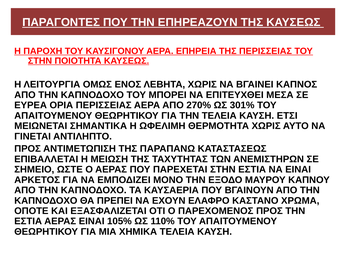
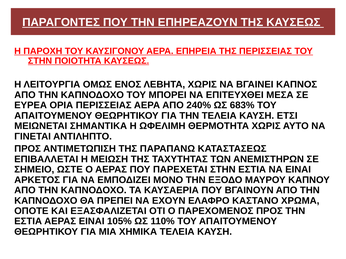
270%: 270% -> 240% (199, 106)
301%: 301% -> 683% (242, 106)
